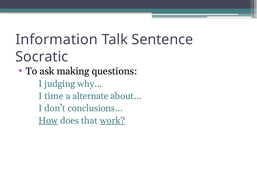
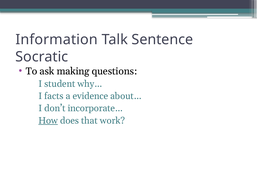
judging: judging -> student (60, 84)
time: time -> facts (54, 96)
alternate: alternate -> evidence (90, 96)
conclusions…: conclusions… -> incorporate… (95, 108)
work underline: present -> none (112, 120)
